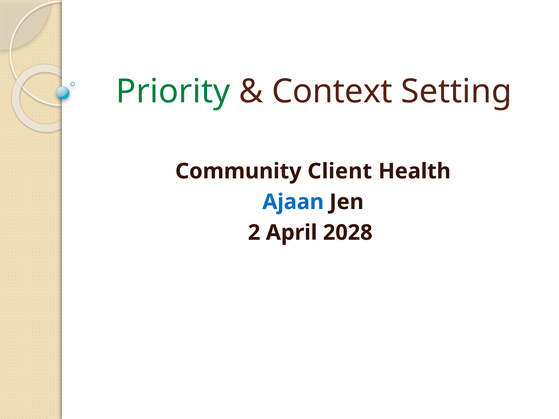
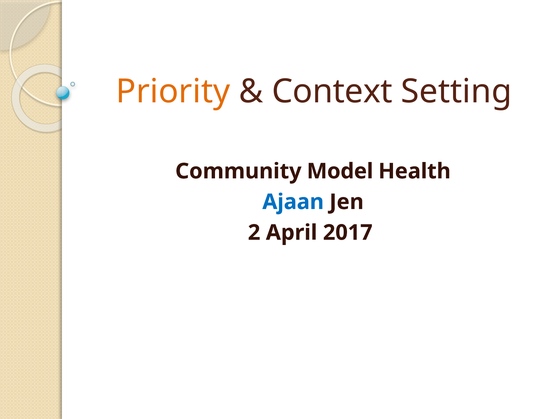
Priority colour: green -> orange (173, 92)
Client: Client -> Model (340, 171)
2028: 2028 -> 2017 (348, 233)
